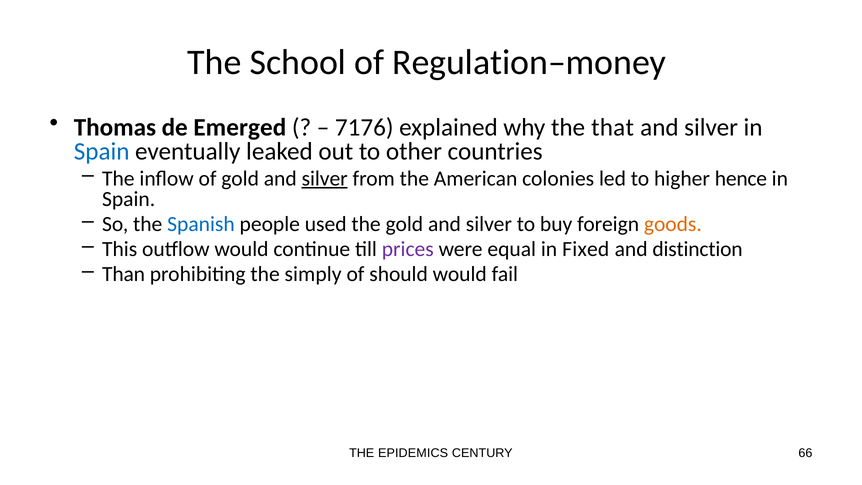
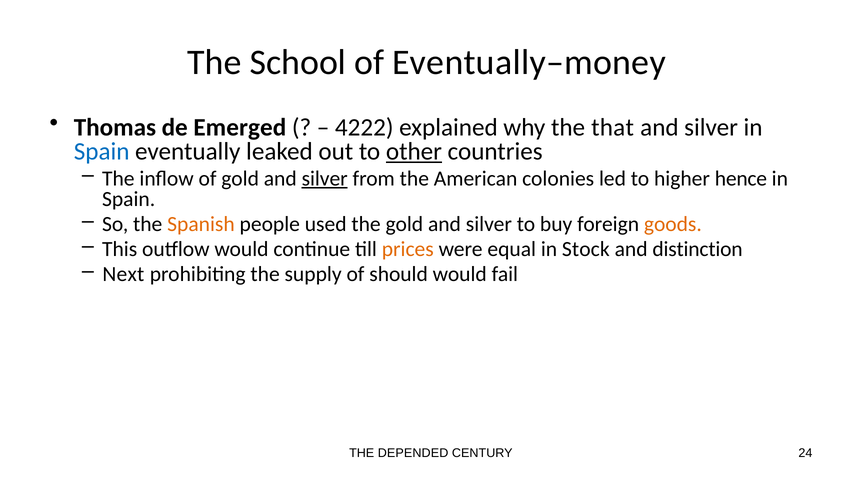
Regulation–money: Regulation–money -> Eventually–money (529, 62)
7176: 7176 -> 4222 (364, 127)
other underline: none -> present (414, 152)
Spanish colour: blue -> orange (201, 224)
prices colour: purple -> orange (408, 249)
Fixed: Fixed -> Stock (586, 249)
Than: Than -> Next (123, 274)
simply: simply -> supply (313, 274)
EPIDEMICS: EPIDEMICS -> DEPENDED (413, 453)
66: 66 -> 24 (805, 453)
